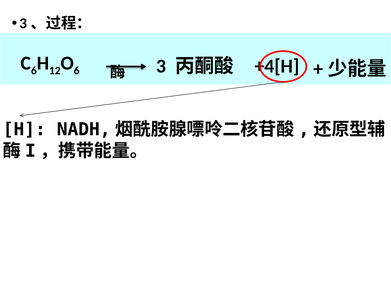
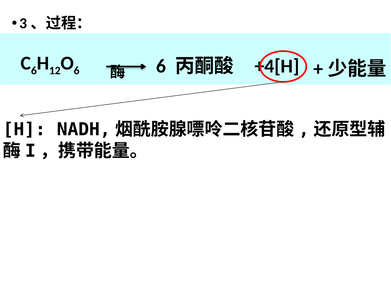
3: 3 -> 6 (161, 66)
